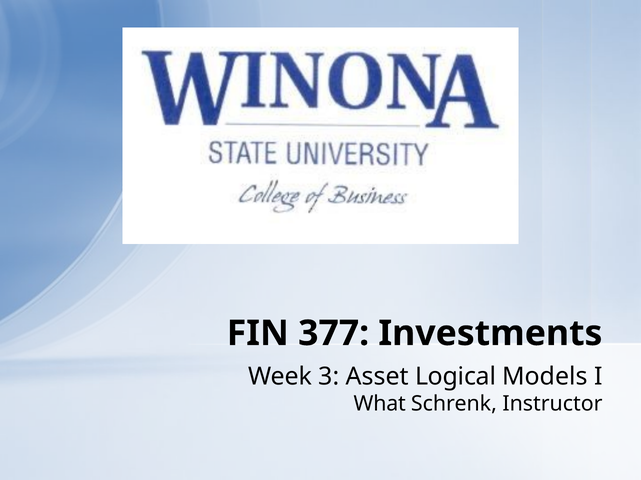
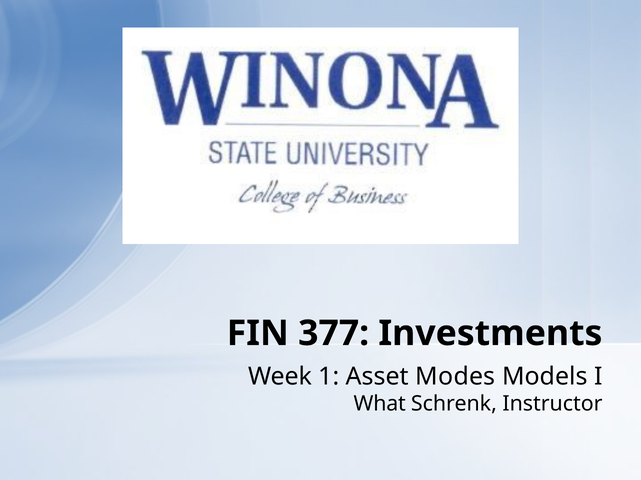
Week 3: 3 -> 1 (329, 377)
Logical: Logical -> Modes (455, 377)
